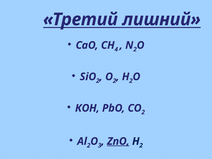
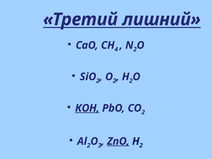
КОН underline: none -> present (87, 108)
